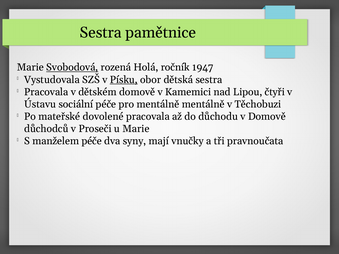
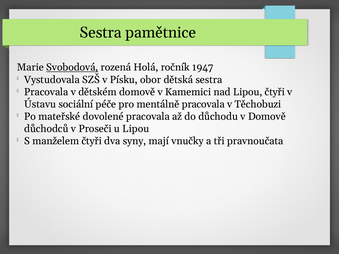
Písku underline: present -> none (124, 80)
mentálně mentálně: mentálně -> pracovala (203, 104)
u Marie: Marie -> Lipou (136, 129)
manželem péče: péče -> čtyři (92, 141)
